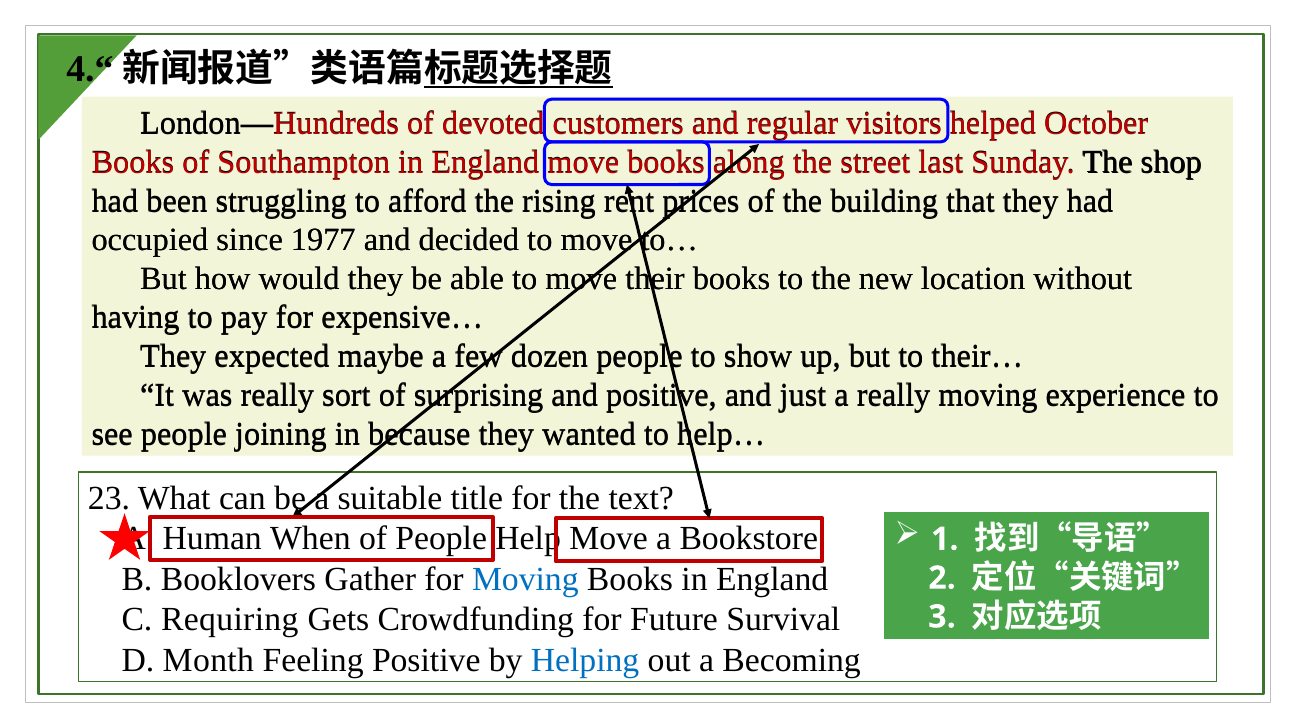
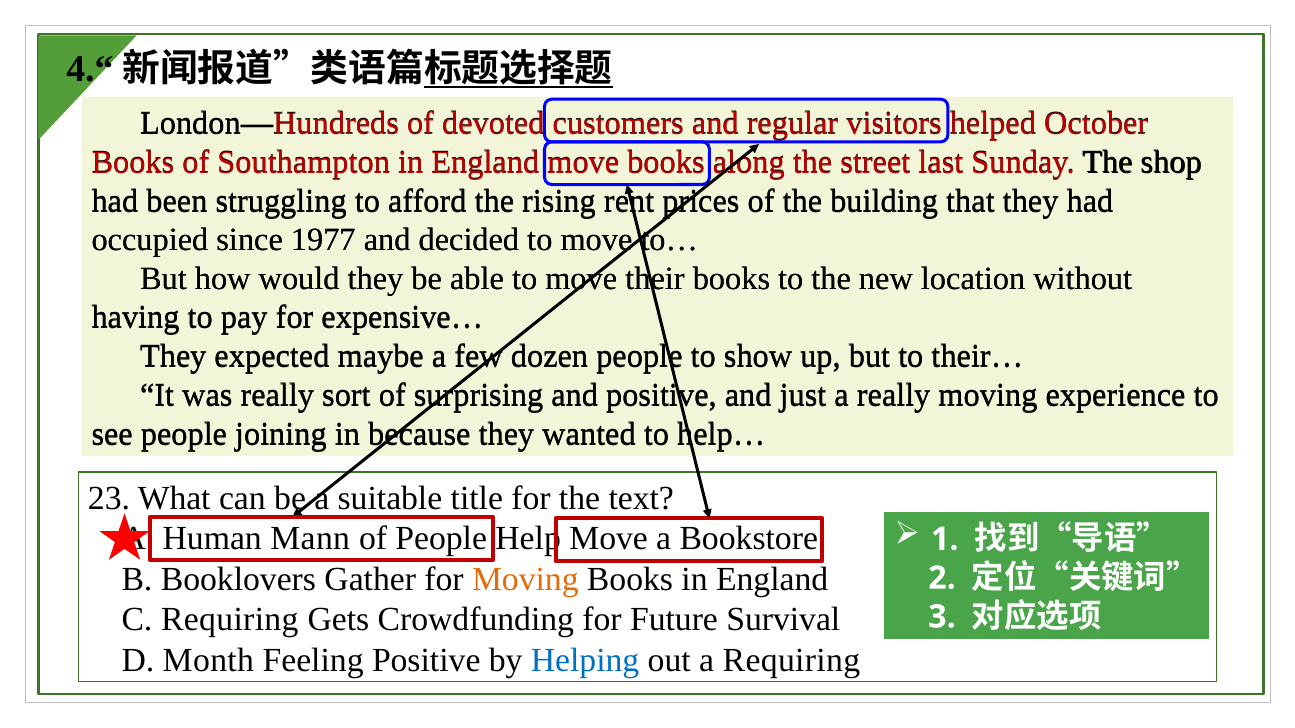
When: When -> Mann (310, 539)
Moving colour: blue -> orange (525, 579)
a Becoming: Becoming -> Requiring (791, 660)
